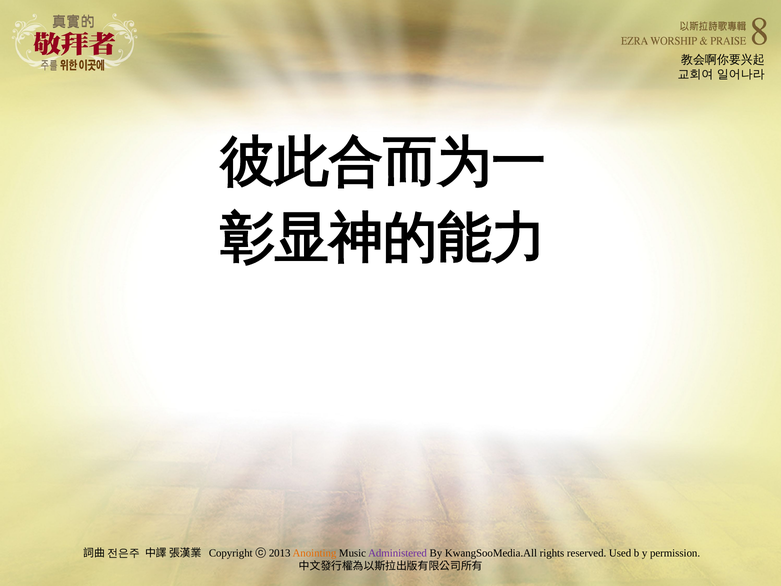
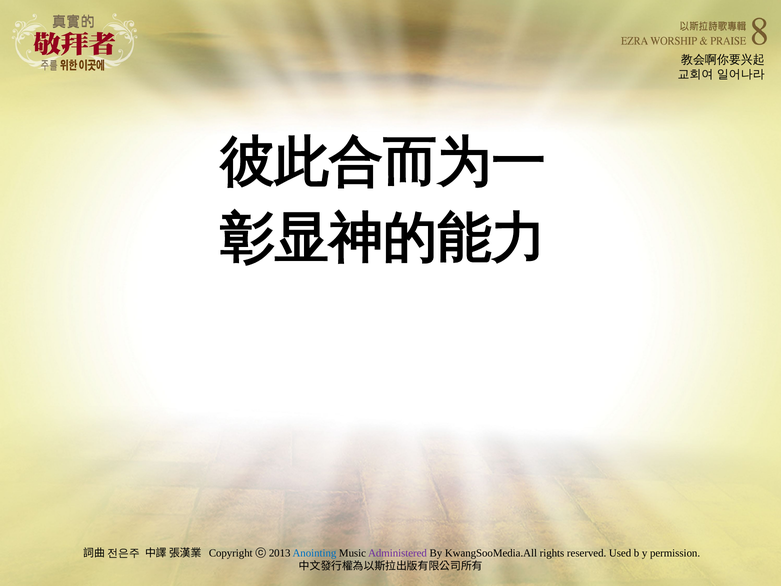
Anointing colour: orange -> blue (314, 553)
